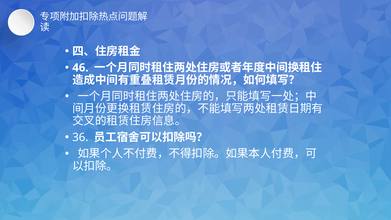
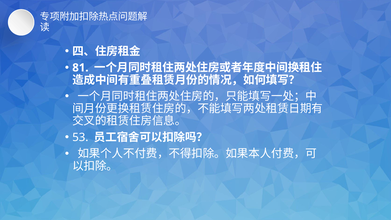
46: 46 -> 81 (80, 68)
36: 36 -> 53 (80, 137)
